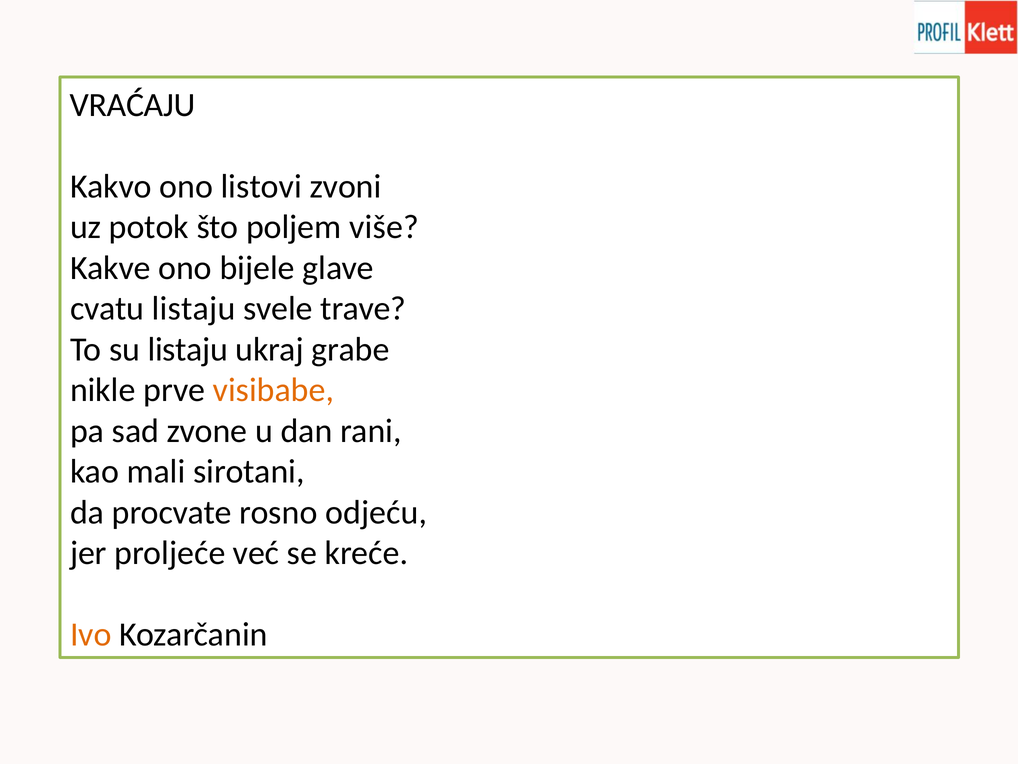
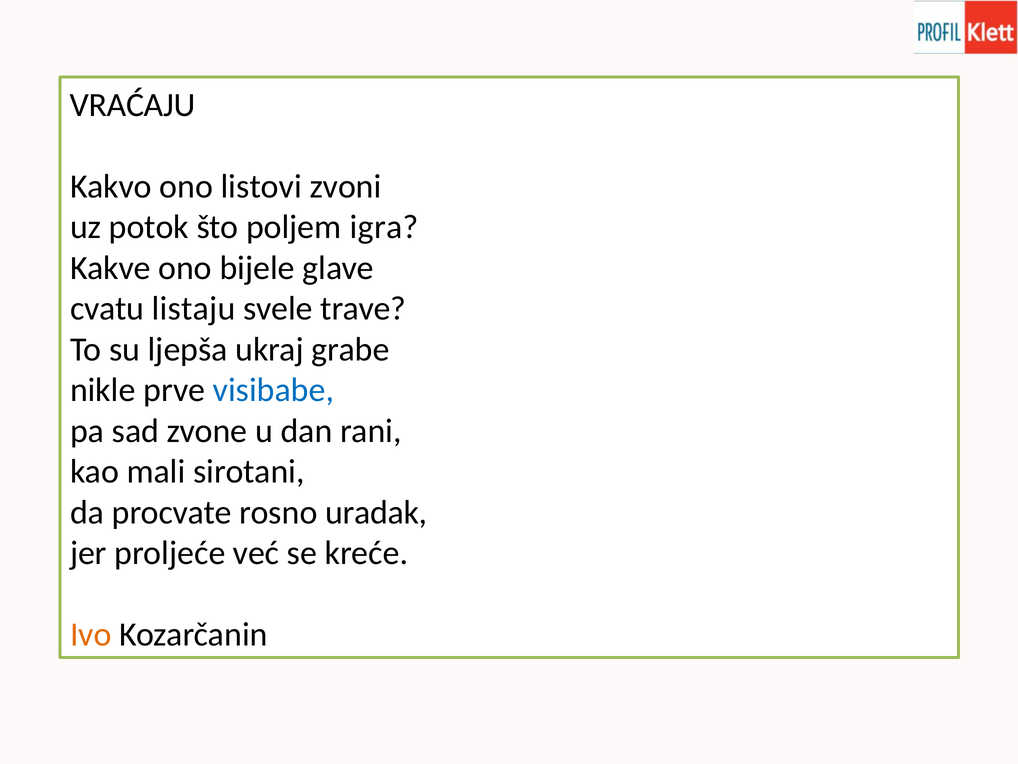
više: više -> igra (384, 227)
su listaju: listaju -> ljepša (188, 349)
visibabe colour: orange -> blue (273, 390)
odjeću: odjeću -> uradak (376, 512)
